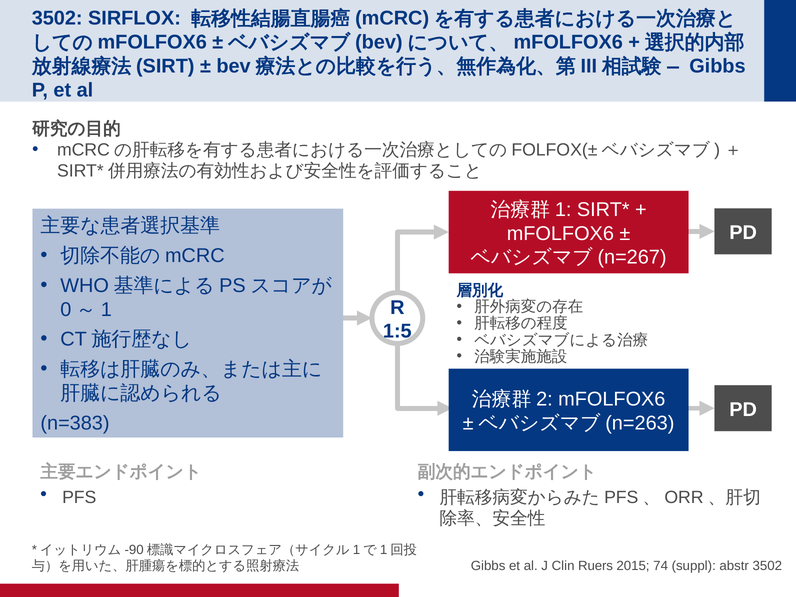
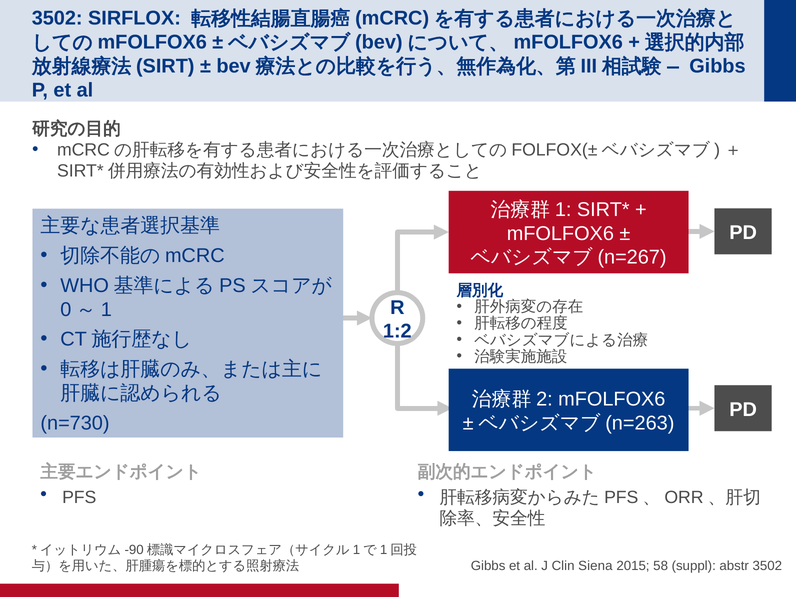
1:5: 1:5 -> 1:2 (397, 331)
n=383: n=383 -> n=730 (75, 423)
Ruers: Ruers -> Siena (595, 566)
74: 74 -> 58 (661, 566)
